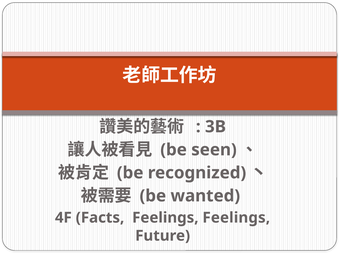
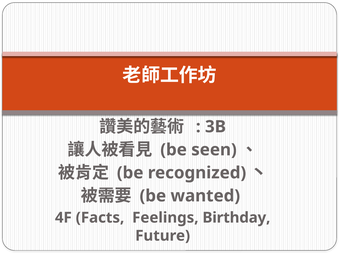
Feelings Feelings: Feelings -> Birthday (236, 218)
